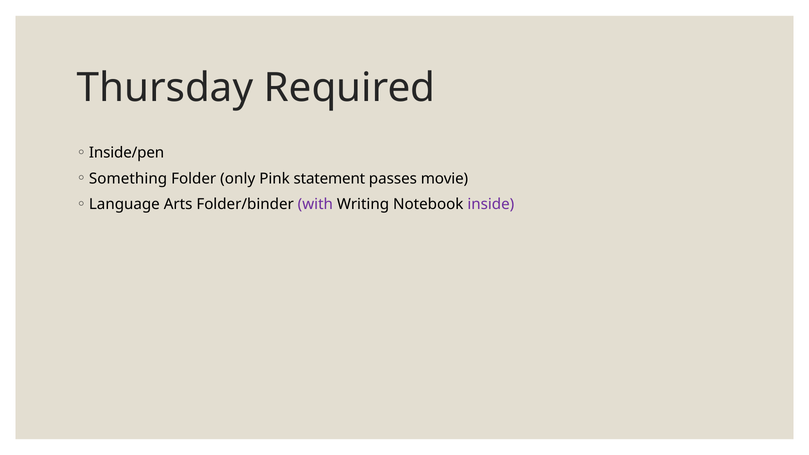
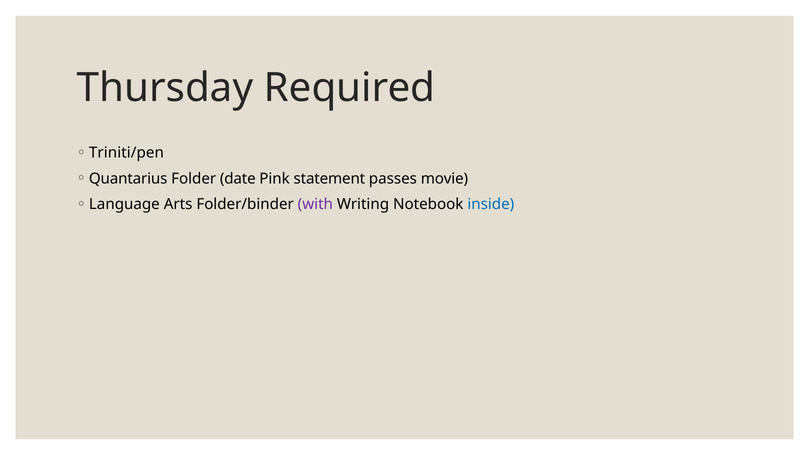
Inside/pen: Inside/pen -> Triniti/pen (126, 153)
Something: Something -> Quantarius (128, 179)
only: only -> date (238, 179)
inside colour: purple -> blue (491, 204)
